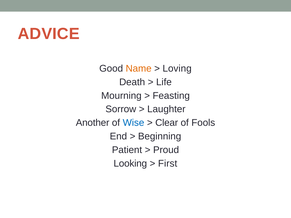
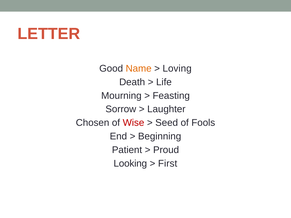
ADVICE: ADVICE -> LETTER (49, 34)
Another: Another -> Chosen (93, 123)
Wise colour: blue -> red (133, 123)
Clear: Clear -> Seed (167, 123)
